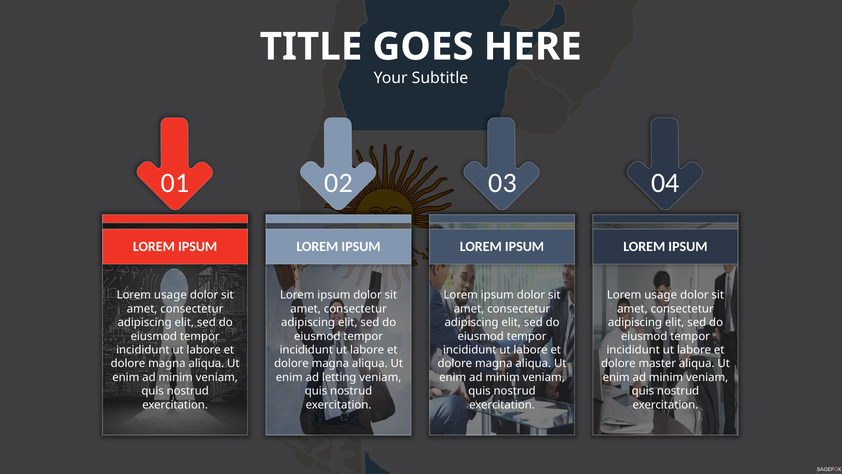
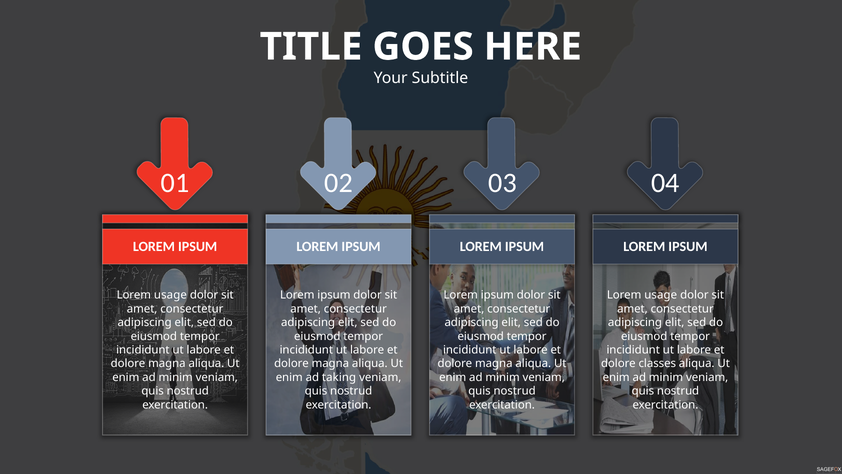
master: master -> classes (657, 363)
letting: letting -> taking (339, 377)
